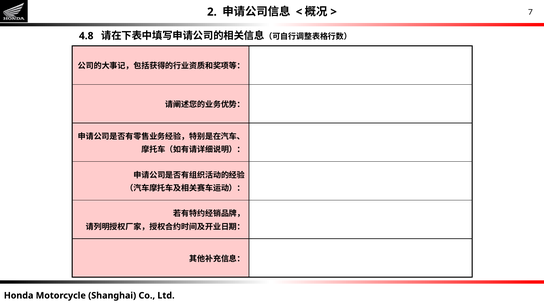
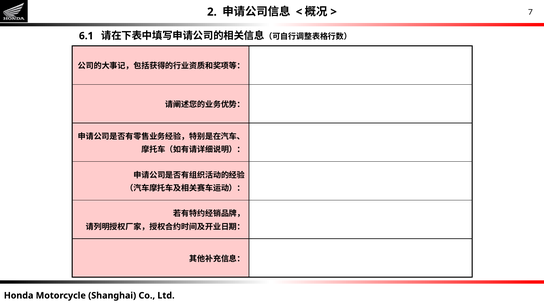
4.8: 4.8 -> 6.1 (86, 36)
